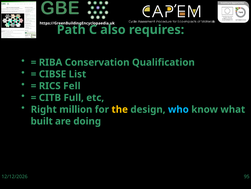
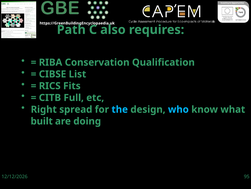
Fell: Fell -> Fits (72, 86)
million: million -> spread (76, 109)
the colour: yellow -> light blue (120, 109)
